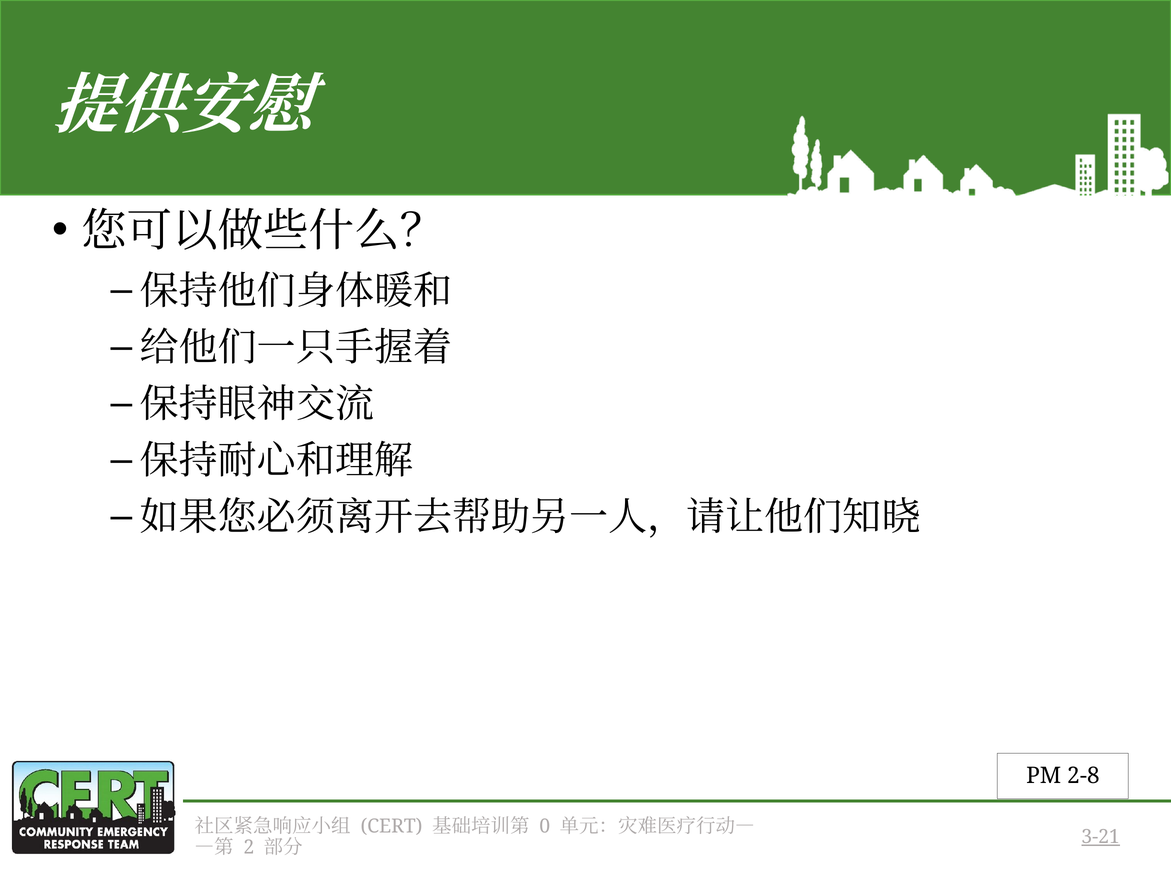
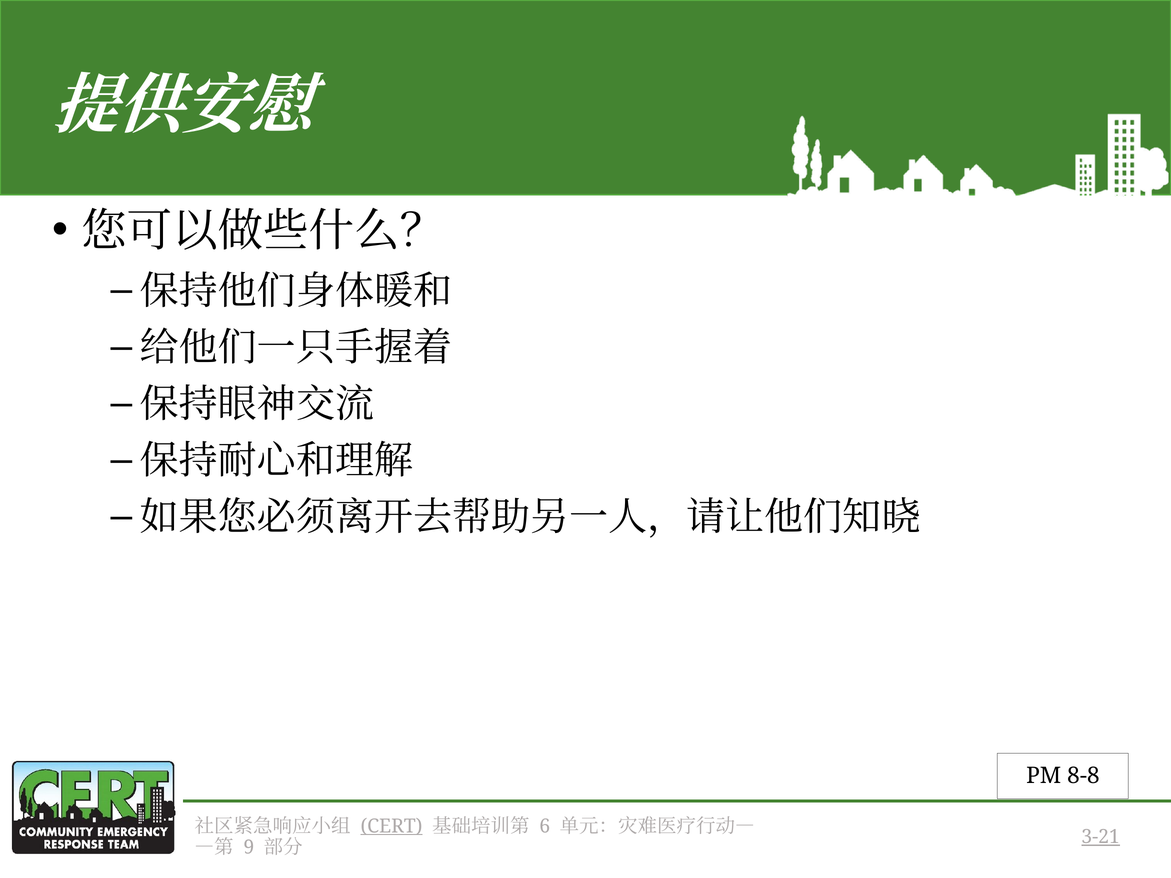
2-8: 2-8 -> 8-8 (1083, 776)
CERT underline: none -> present (392, 826)
0: 0 -> 6 (545, 826)
2: 2 -> 9 (249, 848)
